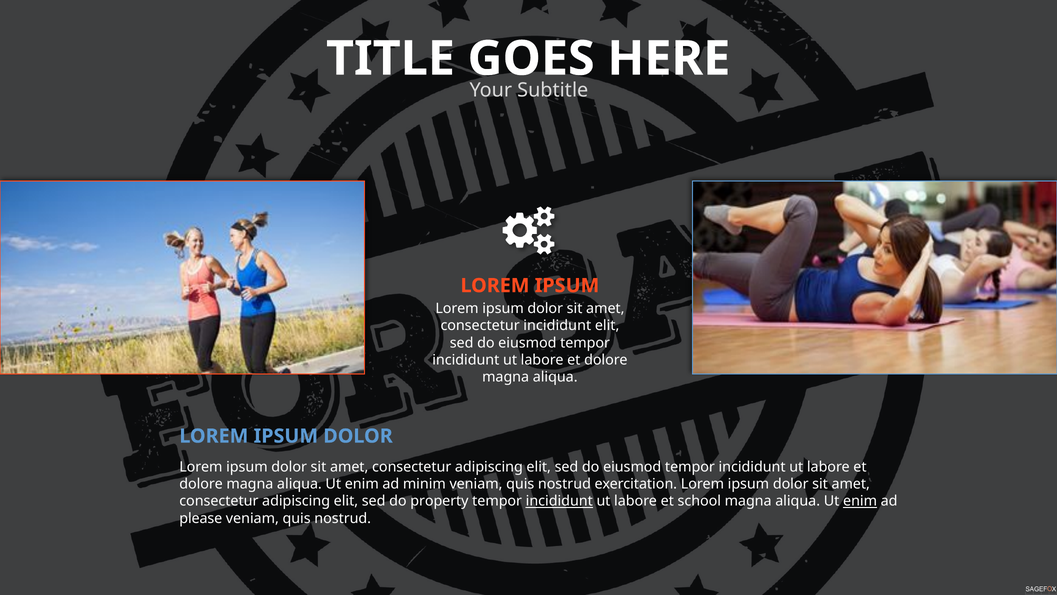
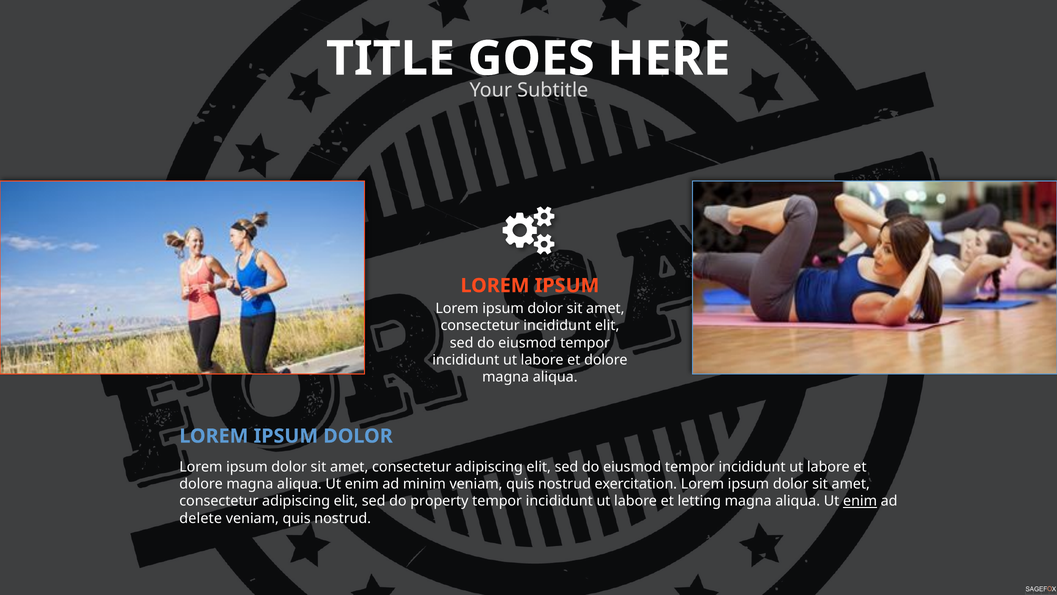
incididunt underline: present -> none (559, 501)
school: school -> letting (699, 501)
please: please -> delete (201, 518)
